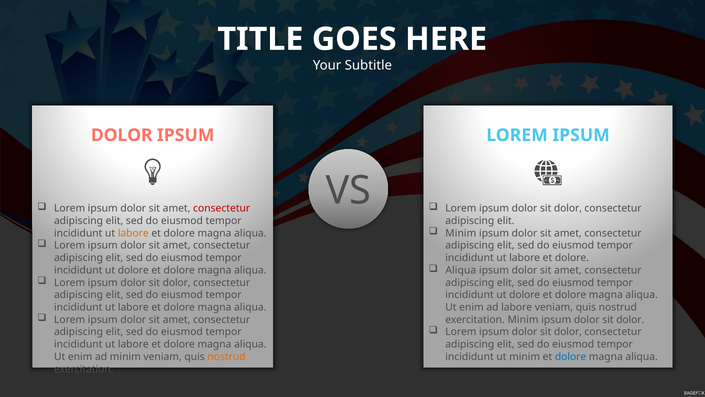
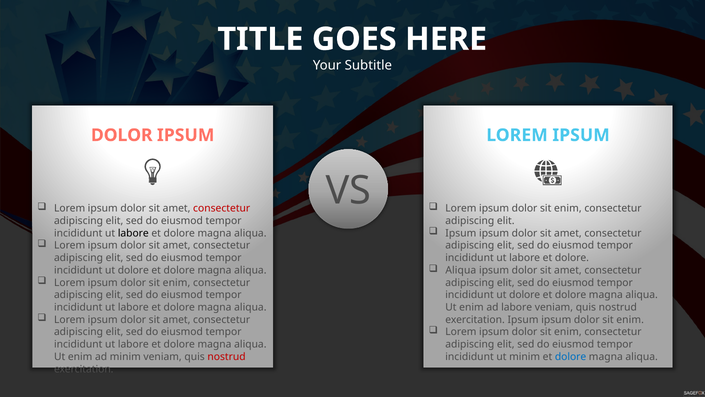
dolor: dolor -> enim (568, 208)
Minim: Minim -> Ipsum (461, 233)
labore colour: orange -> black (133, 233)
dolor: dolor -> enim (177, 282)
exercitation Minim: Minim -> Ipsum (523, 319)
dolor: dolor -> enim (630, 319)
dolor: dolor -> enim (568, 332)
nostrud colour: orange -> red (227, 356)
